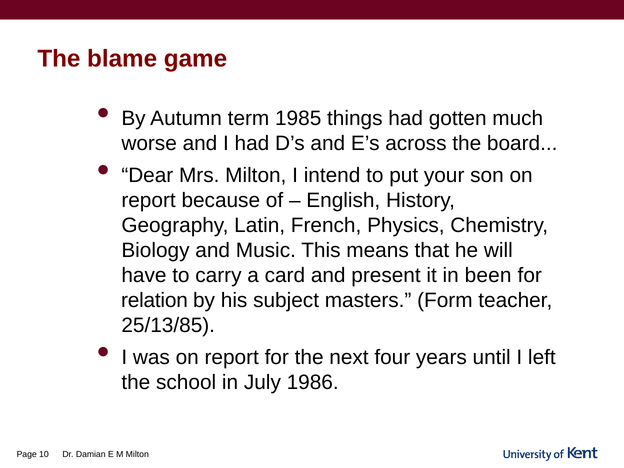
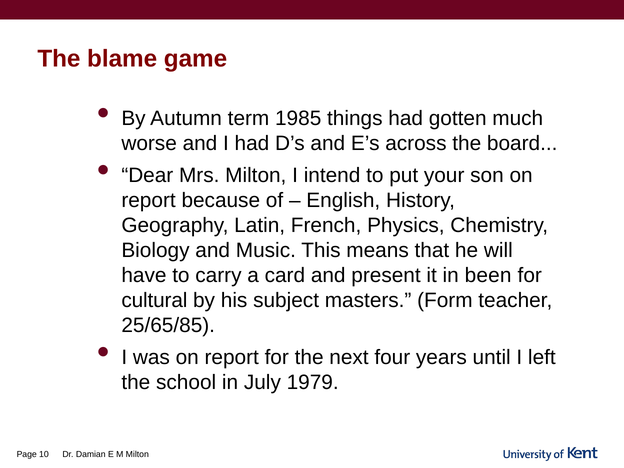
relation: relation -> cultural (154, 300)
25/13/85: 25/13/85 -> 25/65/85 (168, 325)
1986: 1986 -> 1979 (313, 382)
